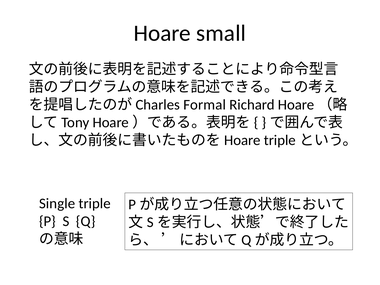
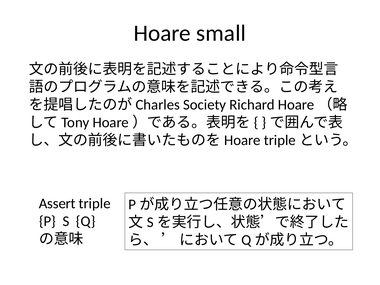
Formal: Formal -> Society (205, 105)
Single: Single -> Assert (57, 204)
